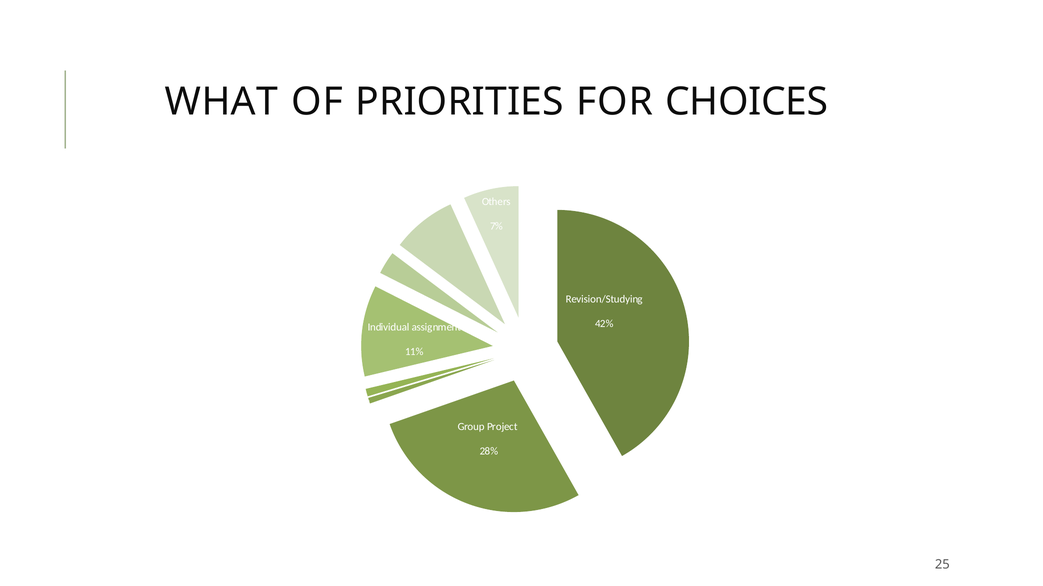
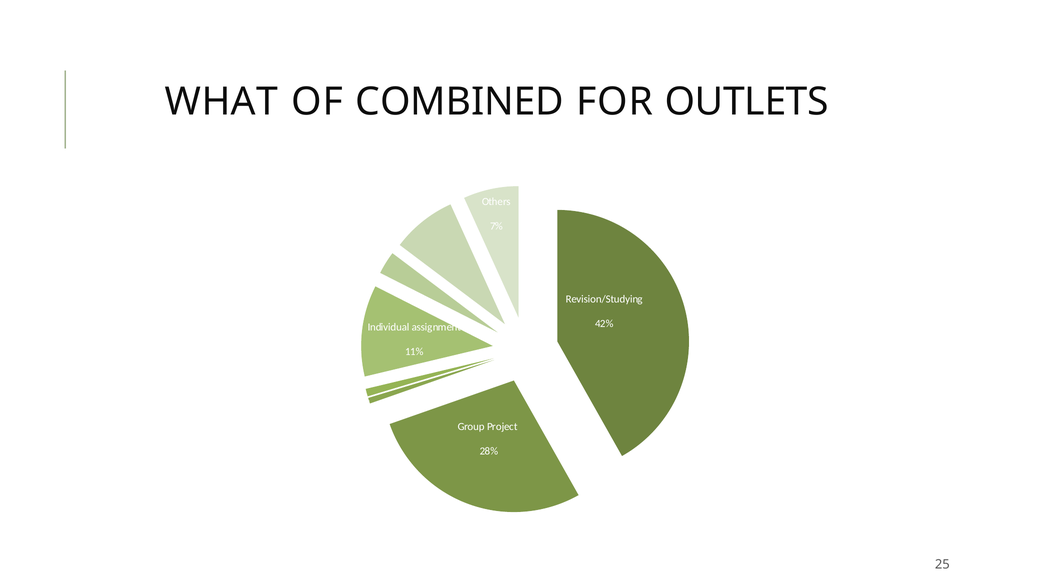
PRIORITIES: PRIORITIES -> COMBINED (460, 102)
CHOICES: CHOICES -> OUTLETS (747, 102)
